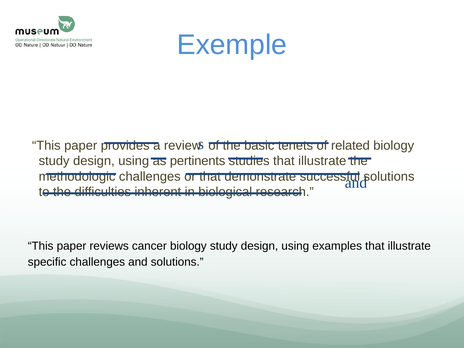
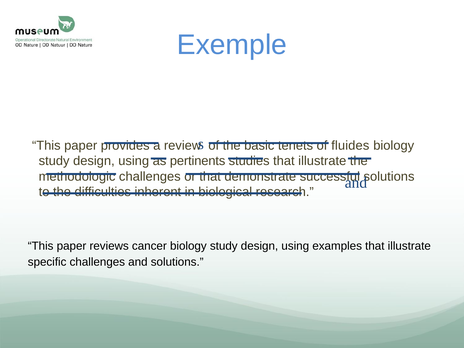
related: related -> fluides (350, 146)
